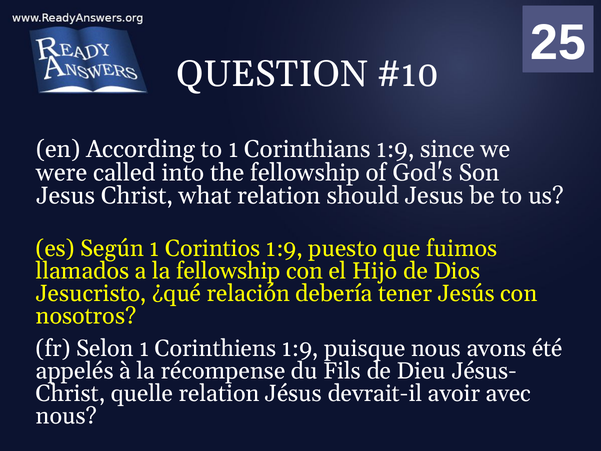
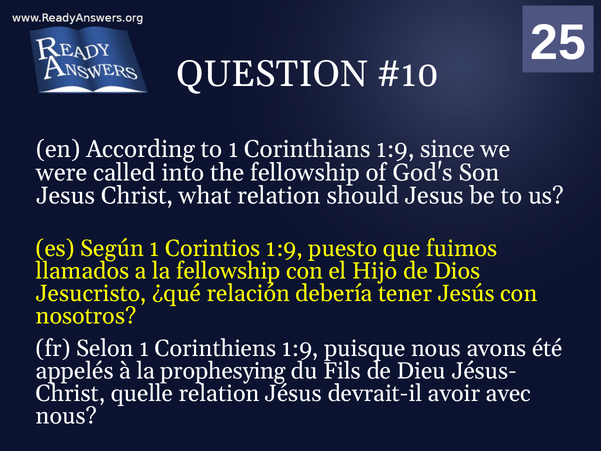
récompense: récompense -> prophesying (223, 371)
